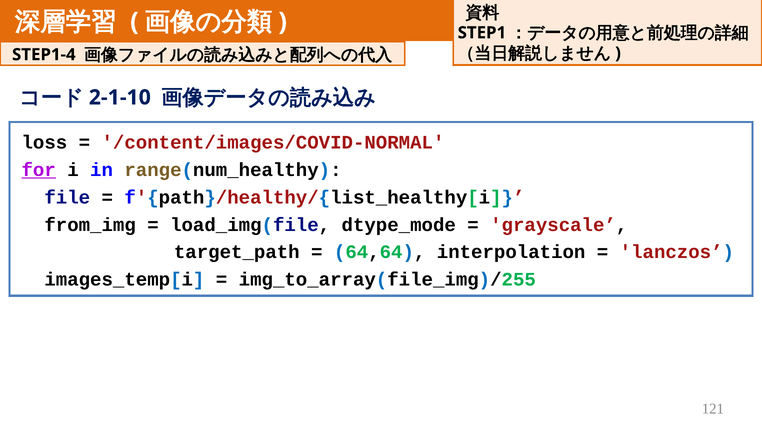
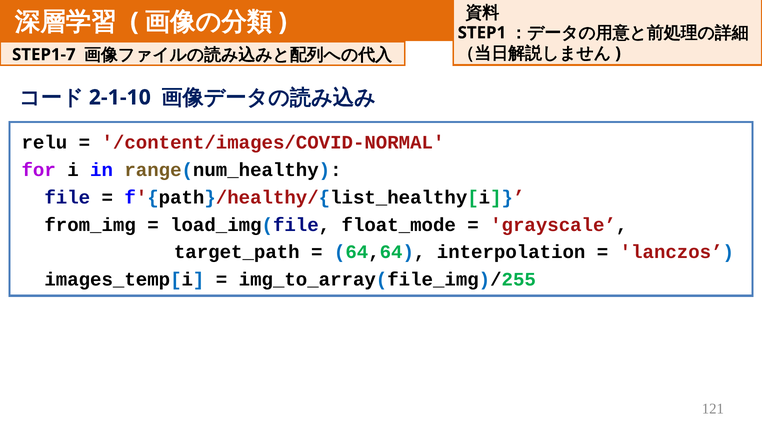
STEP1-4: STEP1-4 -> STEP1-7 (44, 55)
loss: loss -> relu (44, 142)
for underline: present -> none (39, 170)
dtype_mode: dtype_mode -> float_mode (399, 225)
